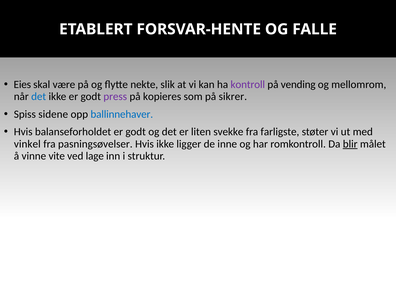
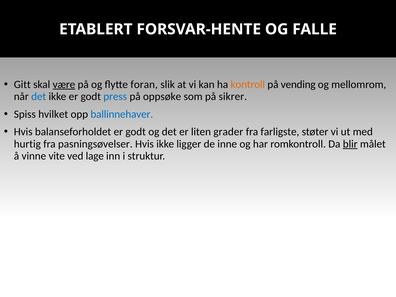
Eies: Eies -> Gitt (22, 84)
være underline: none -> present (64, 84)
nekte: nekte -> foran (144, 84)
kontroll colour: purple -> orange (248, 84)
press colour: purple -> blue (115, 97)
kopieres: kopieres -> oppsøke (162, 97)
sidene: sidene -> hvilket (53, 114)
svekke: svekke -> grader (228, 132)
vinkel: vinkel -> hurtig (27, 144)
